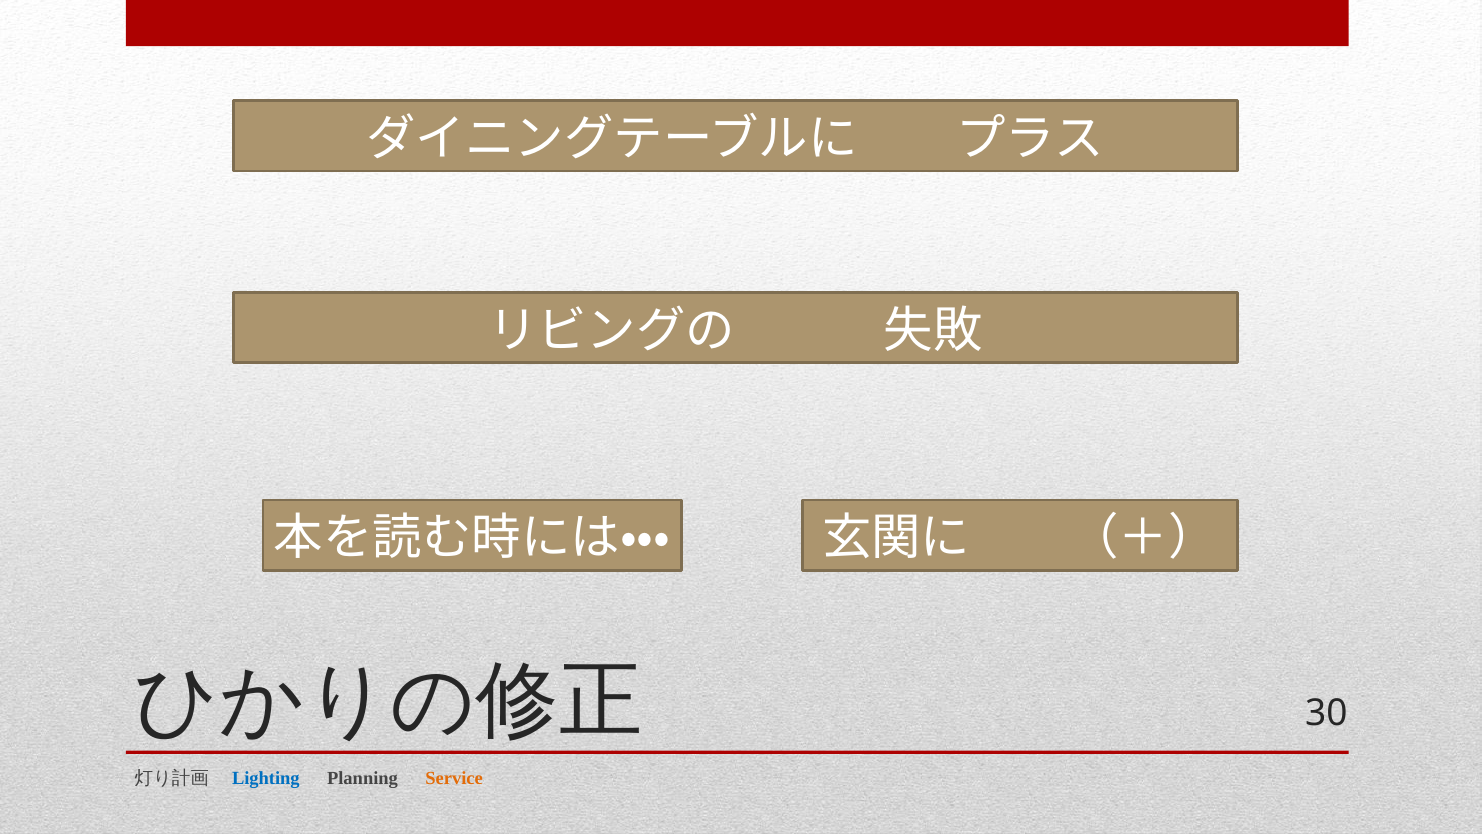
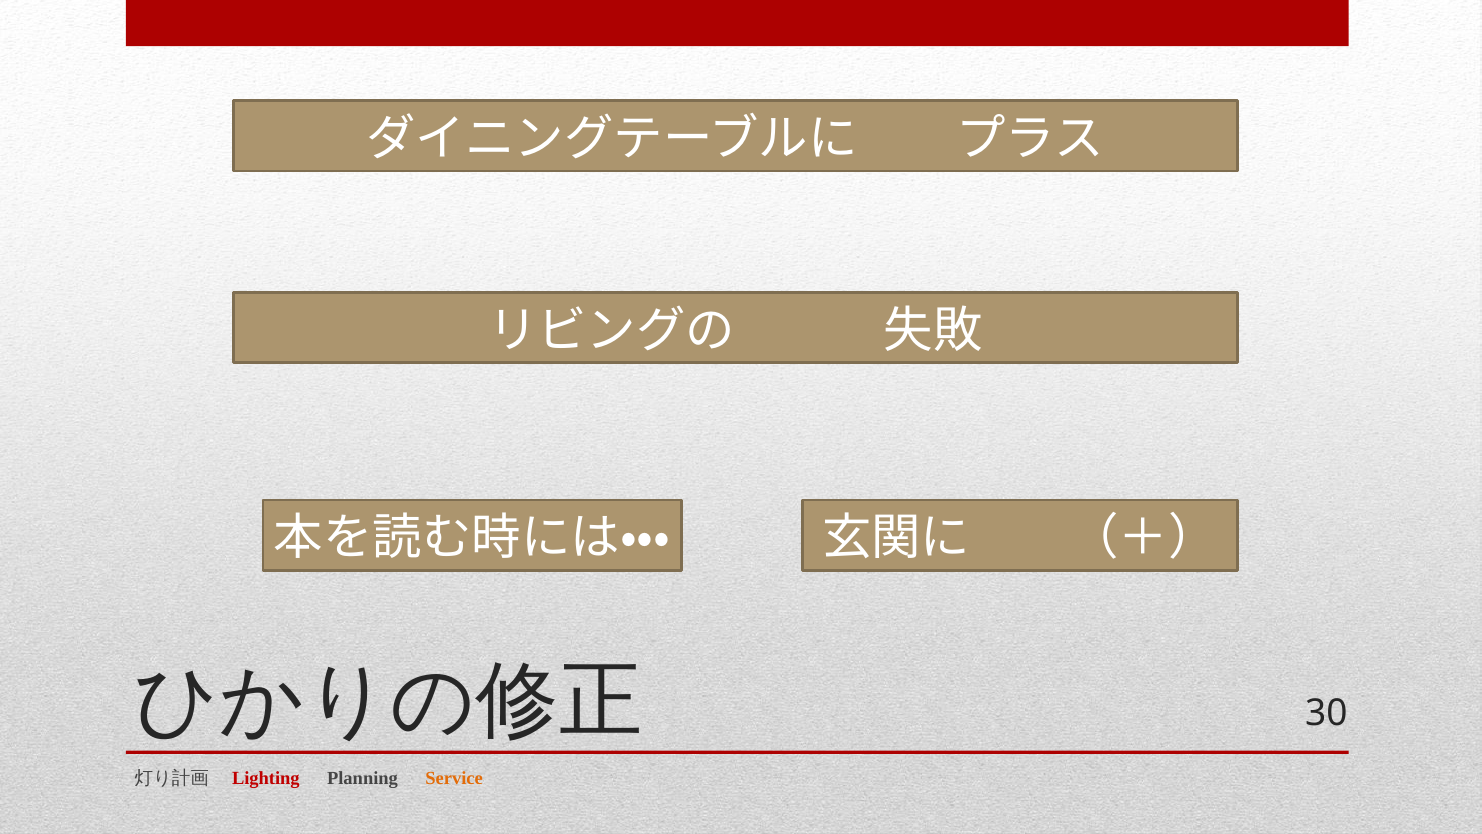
Lighting colour: blue -> red (266, 778)
